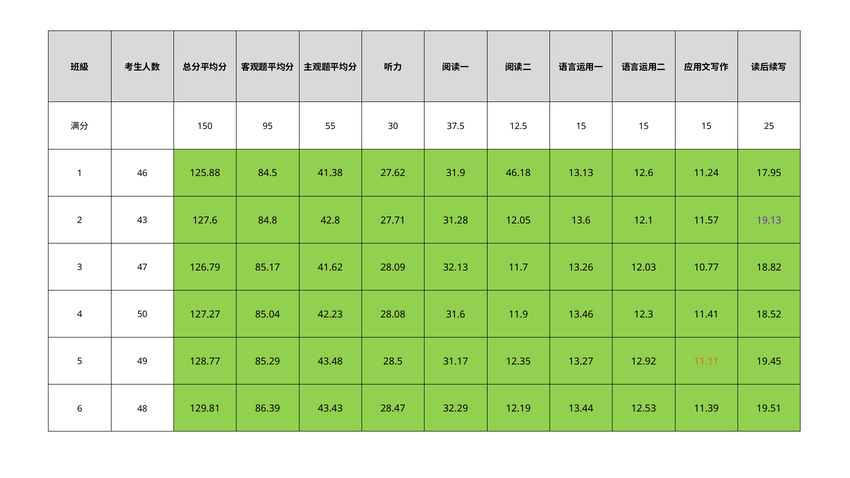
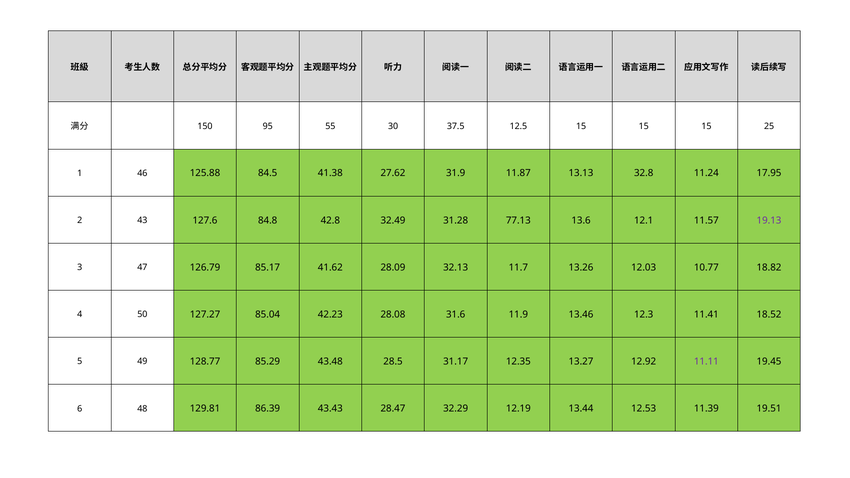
46.18: 46.18 -> 11.87 (518, 173)
12.6: 12.6 -> 32.8 (644, 173)
27.71: 27.71 -> 32.49 (393, 220)
12.05: 12.05 -> 77.13 (518, 220)
11.11 colour: orange -> purple (706, 362)
